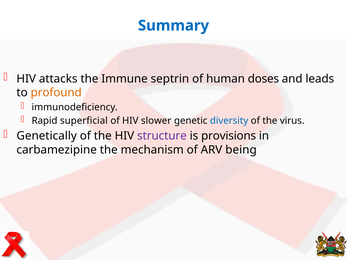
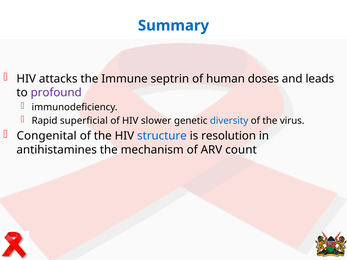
profound colour: orange -> purple (56, 93)
Genetically: Genetically -> Congenital (47, 136)
structure colour: purple -> blue (162, 136)
provisions: provisions -> resolution (229, 136)
carbamezipine: carbamezipine -> antihistamines (57, 150)
being: being -> count (241, 150)
